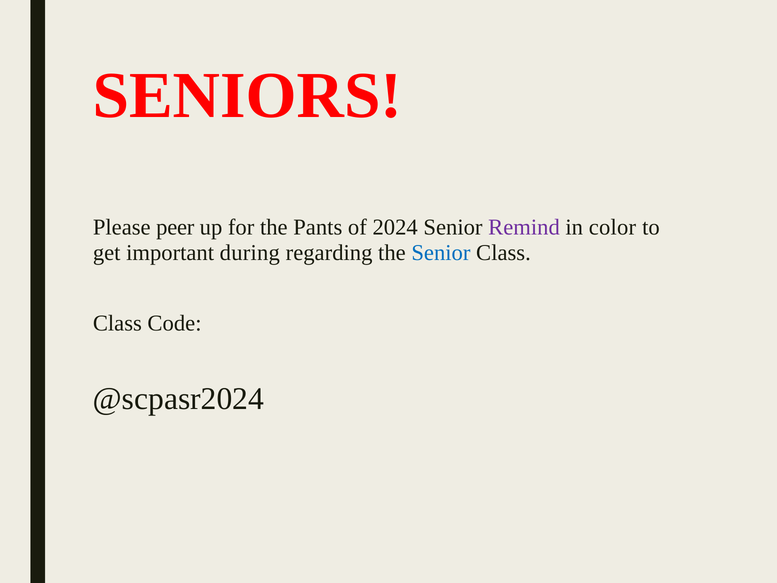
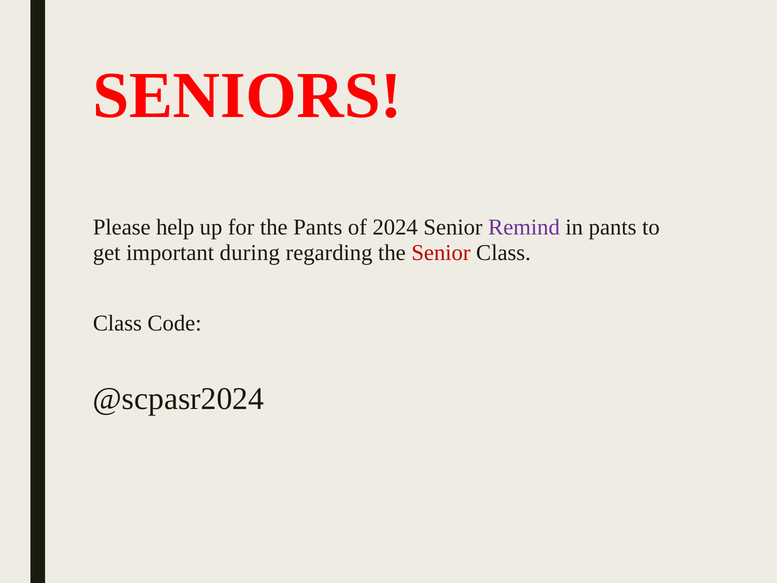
peer: peer -> help (175, 227)
in color: color -> pants (613, 227)
Senior colour: blue -> red (441, 253)
